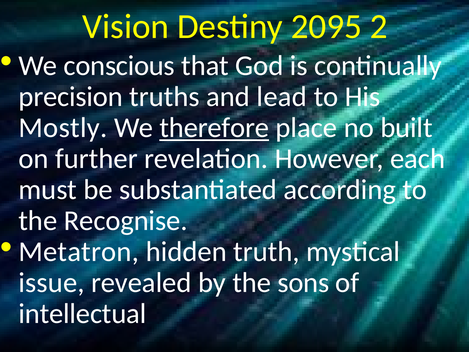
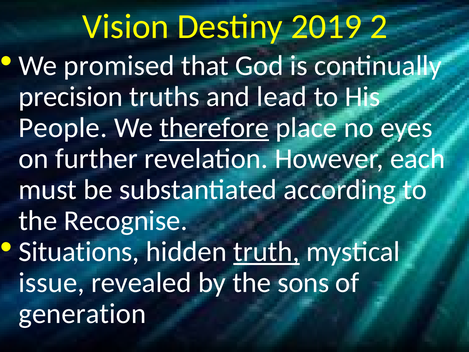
2095: 2095 -> 2019 (326, 27)
conscious: conscious -> promised (119, 66)
Mostly: Mostly -> People (63, 128)
built: built -> eyes (407, 128)
Metatron: Metatron -> Situations (79, 251)
truth underline: none -> present (266, 251)
intellectual: intellectual -> generation (82, 313)
